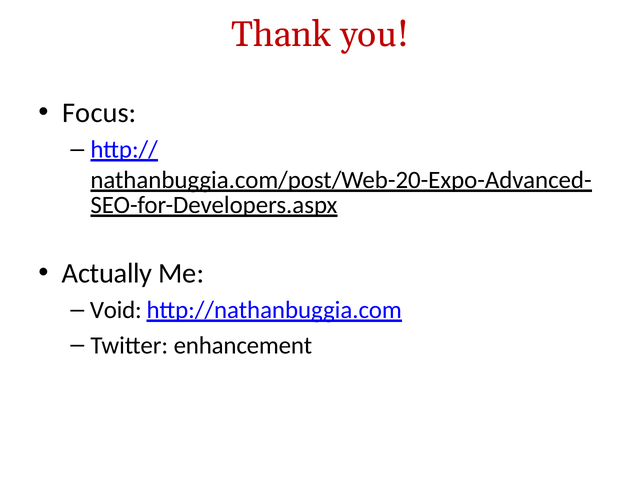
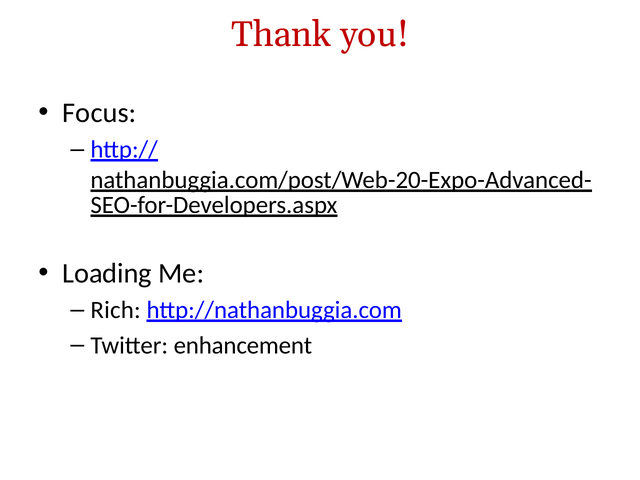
Actually: Actually -> Loading (107, 273)
Void: Void -> Rich (116, 310)
